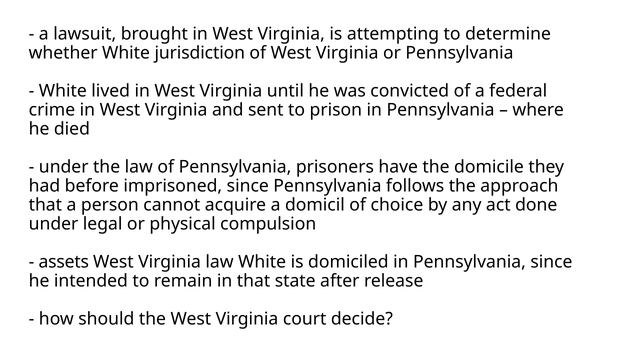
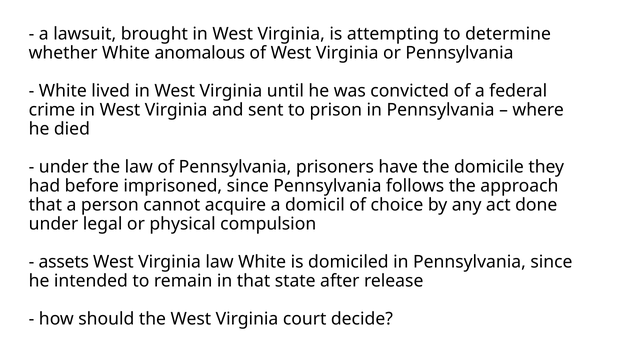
jurisdiction: jurisdiction -> anomalous (200, 53)
